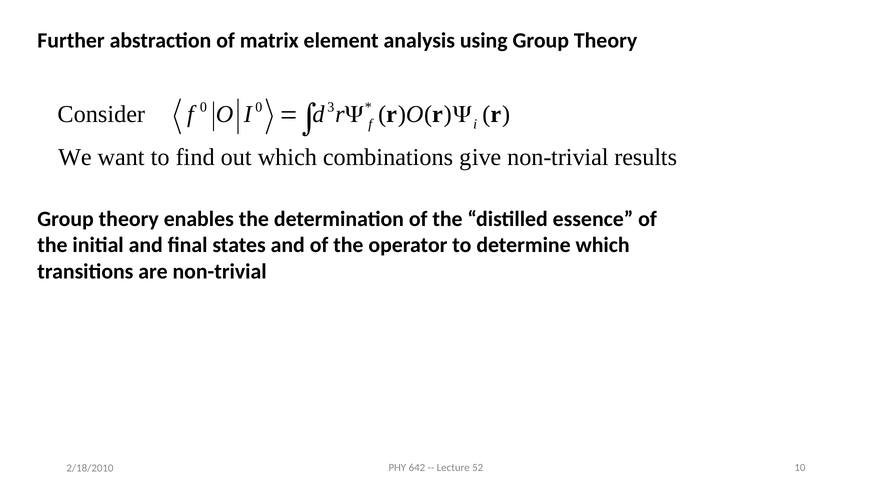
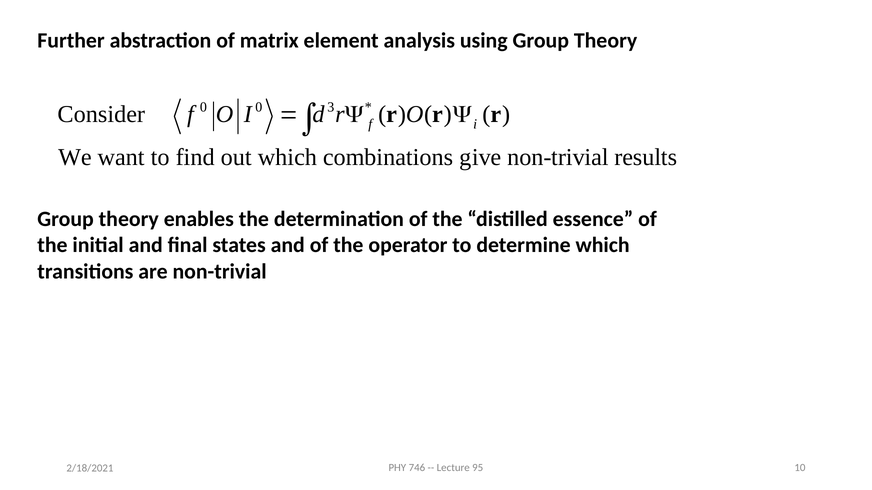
642: 642 -> 746 (417, 468)
52: 52 -> 95 (478, 468)
2/18/2010: 2/18/2010 -> 2/18/2021 (90, 468)
